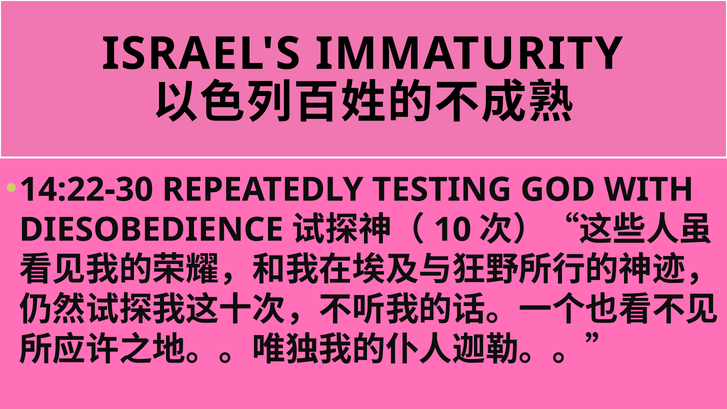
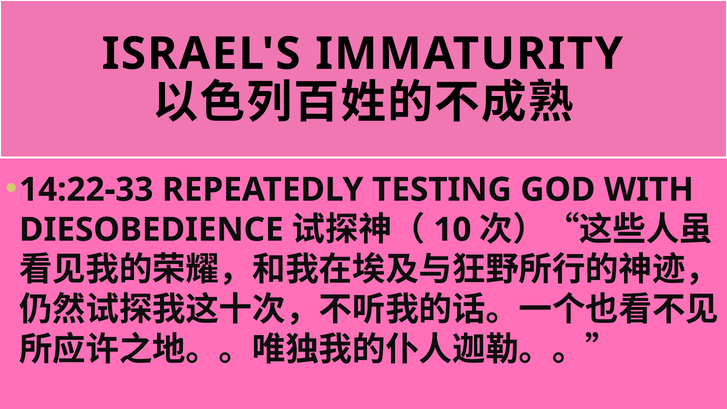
14:22-30: 14:22-30 -> 14:22-33 (86, 190)
